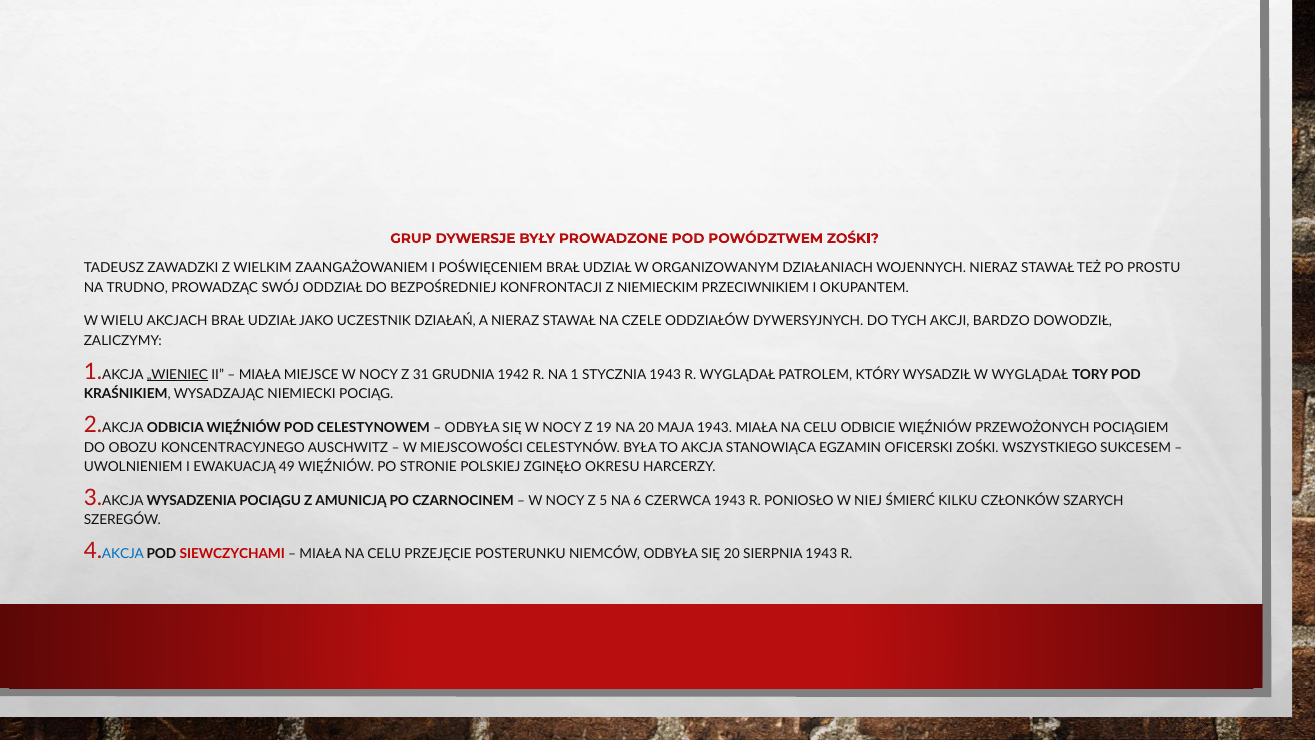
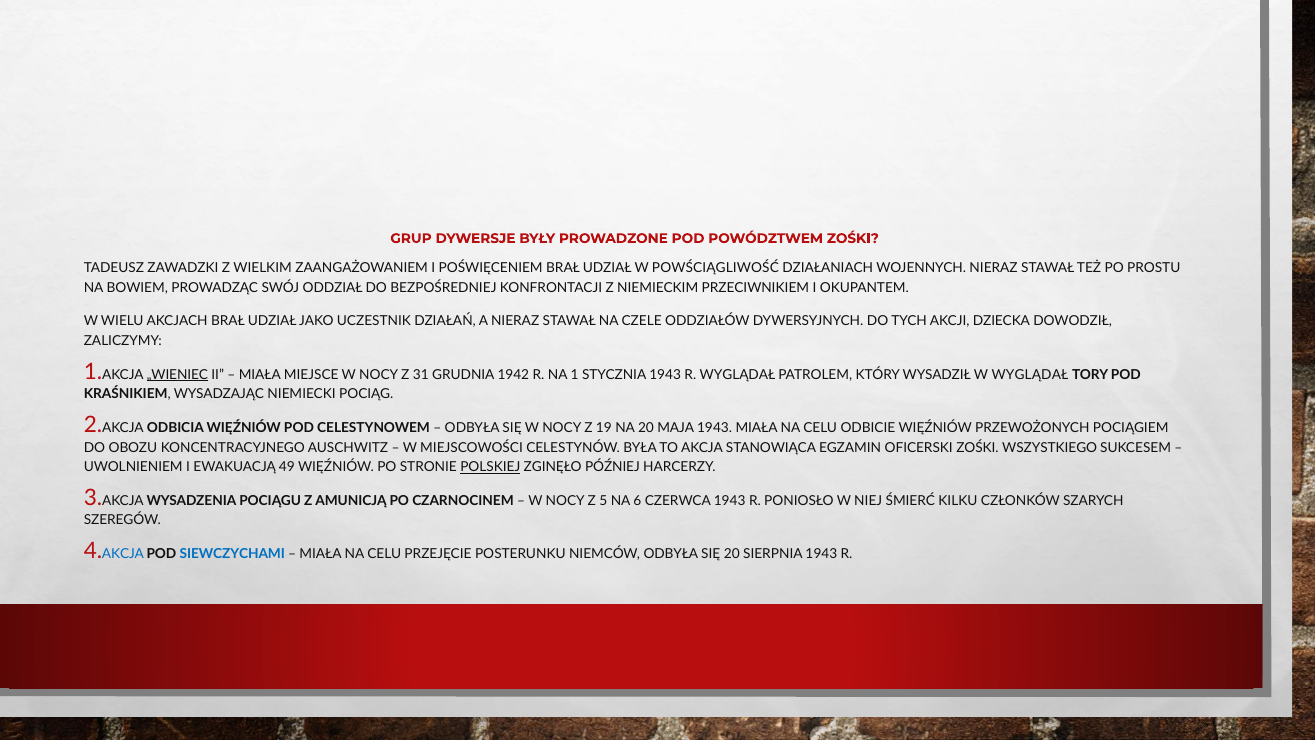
ORGANIZOWANYM: ORGANIZOWANYM -> POWŚCIĄGLIWOŚĆ (715, 268)
TRUDNO: TRUDNO -> BOWIEM (137, 288)
BARDZO: BARDZO -> DZIECKA (1001, 321)
POLSKIEJ underline: none -> present (490, 467)
OKRESU: OKRESU -> PÓŹNIEJ (612, 467)
SIEWCZYCHAMI colour: red -> blue (232, 554)
